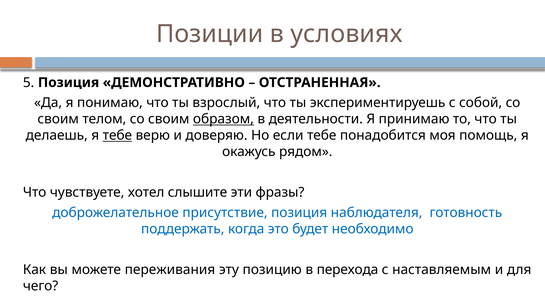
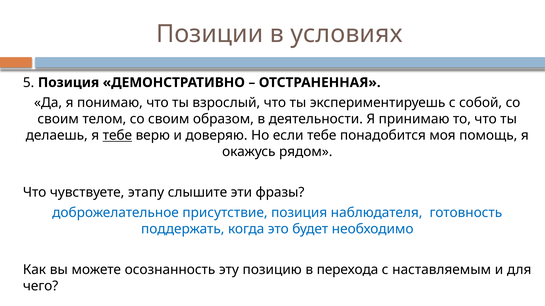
образом underline: present -> none (223, 119)
хотел: хотел -> этапу (146, 193)
переживания: переживания -> осознанность (170, 270)
